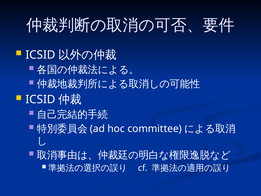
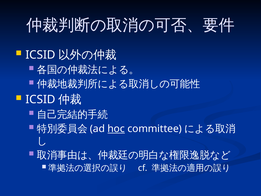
hoc underline: none -> present (116, 129)
